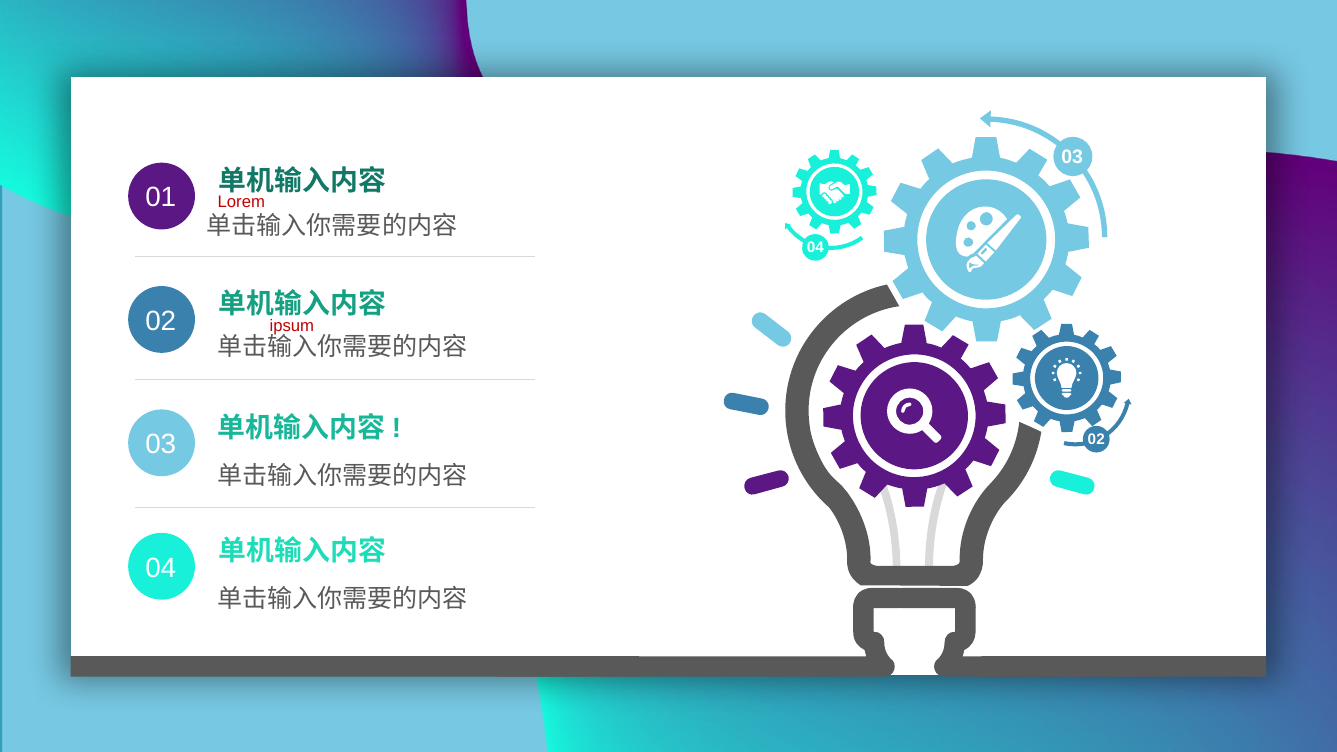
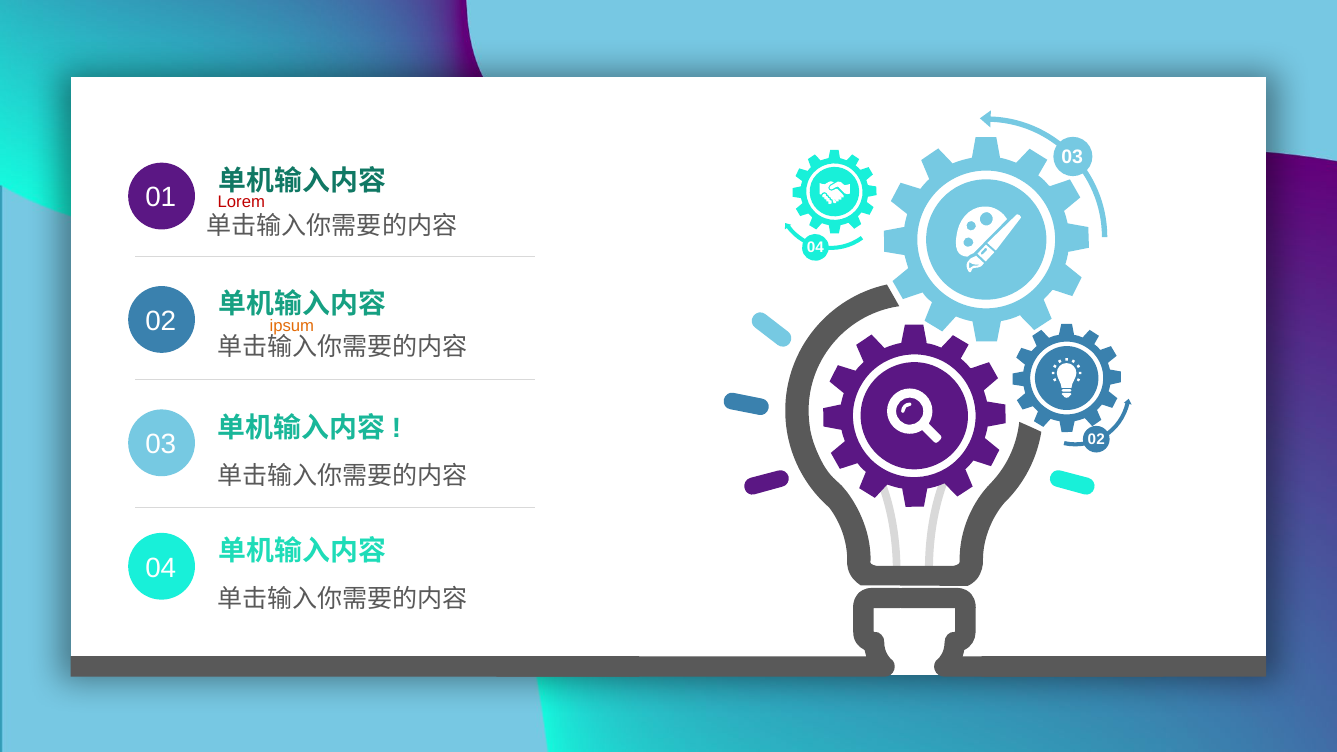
ipsum colour: red -> orange (292, 326)
